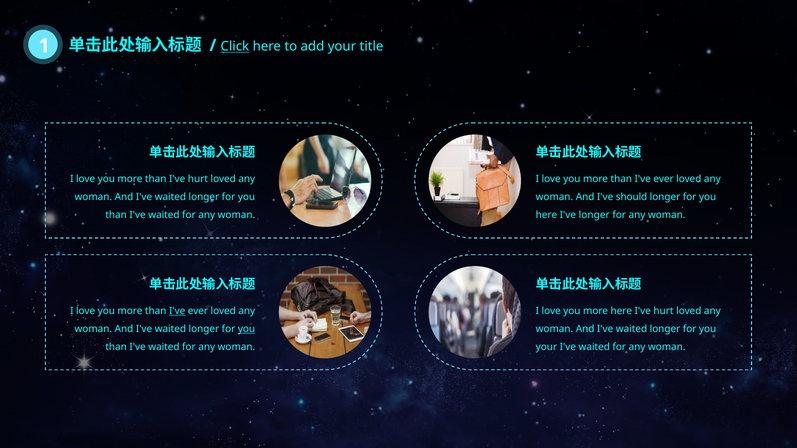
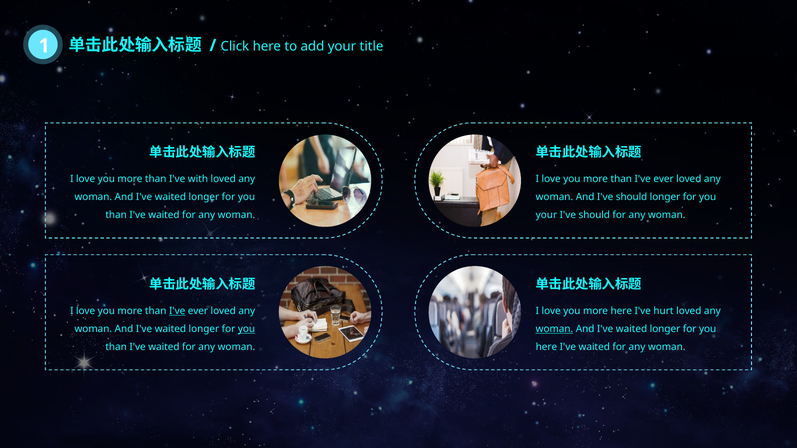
Click underline: present -> none (235, 47)
than I've hurt: hurt -> with (198, 179)
here: here -> your (546, 215)
longer: longer -> should (594, 215)
woman underline: none -> present (554, 329)
your: your -> here (546, 347)
